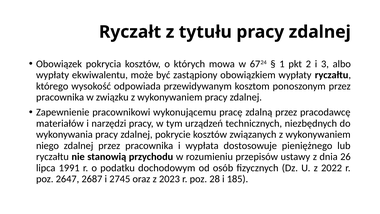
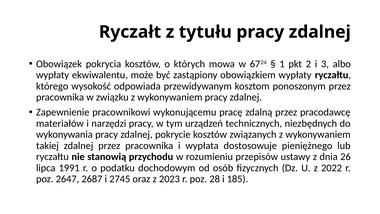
niego: niego -> takiej (47, 146)
